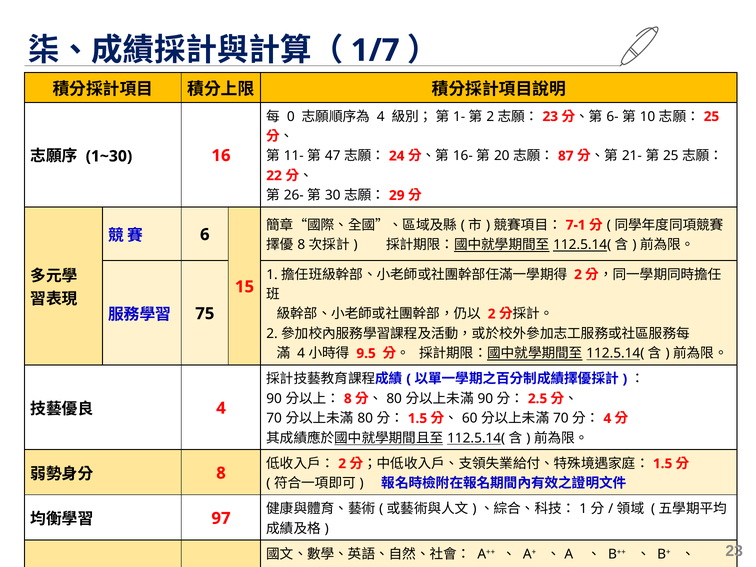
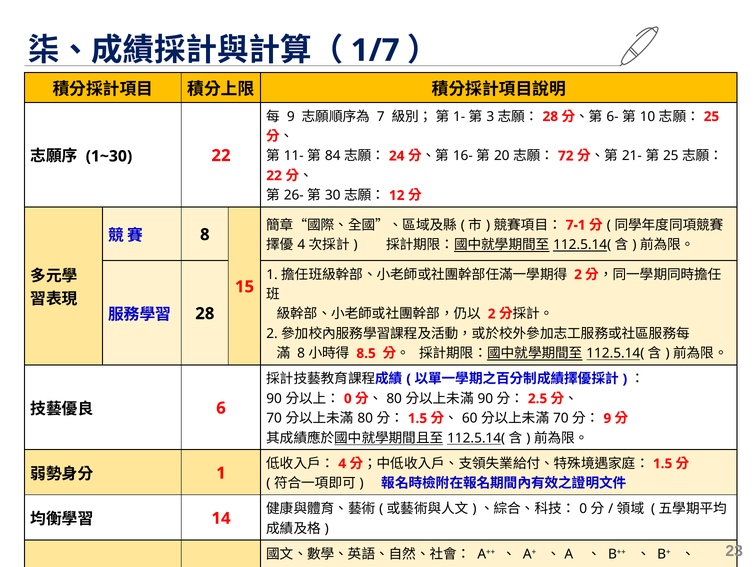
0: 0 -> 9 (291, 117)
4: 4 -> 7 (381, 117)
2: 2 -> 3 (490, 117)
23: 23 -> 28 (550, 117)
1~30 16: 16 -> 22 (221, 156)
47: 47 -> 84 (333, 156)
87: 87 -> 72 (566, 156)
29: 29 -> 12 (397, 195)
6: 6 -> 8 (205, 235)
8: 8 -> 4 (301, 245)
75: 75 -> 28 (205, 314)
4: 4 -> 8 (301, 353)
9.5: 9.5 -> 8.5 (366, 353)
8: 8 -> 0 (348, 399)
4: 4 -> 6 (221, 408)
4: 4 -> 9 (607, 418)
2: 2 -> 4 (342, 464)
8: 8 -> 1 (221, 473)
1: 1 -> 0 (583, 509)
97: 97 -> 14 (221, 518)
